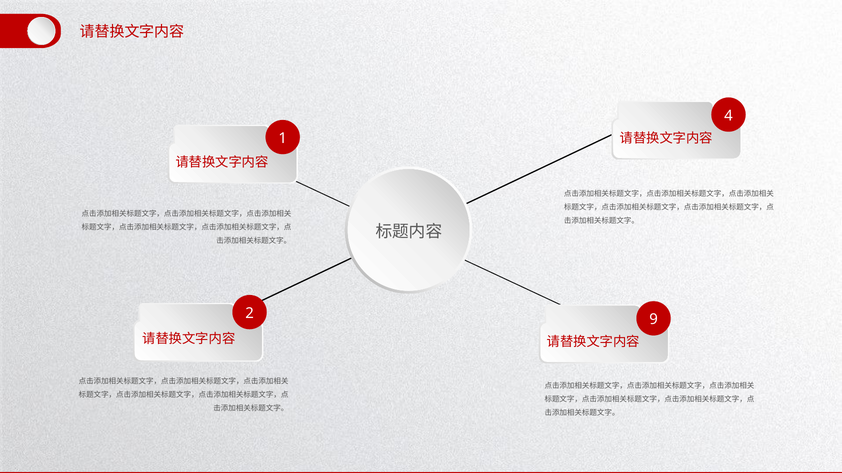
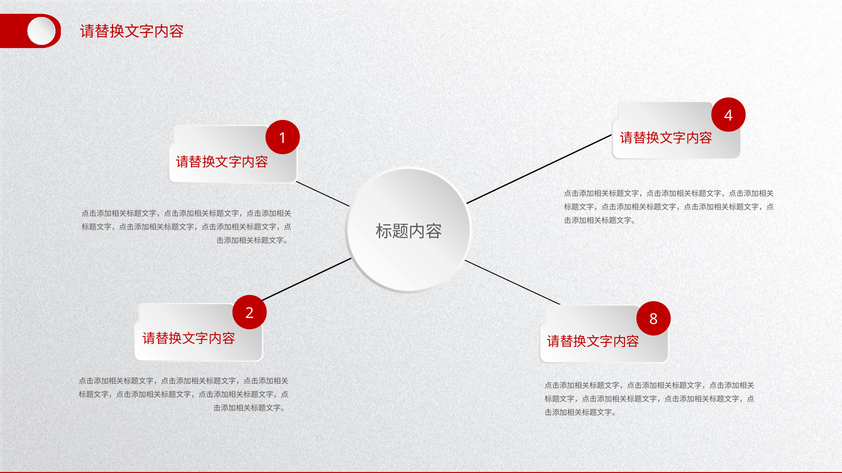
9: 9 -> 8 (654, 320)
